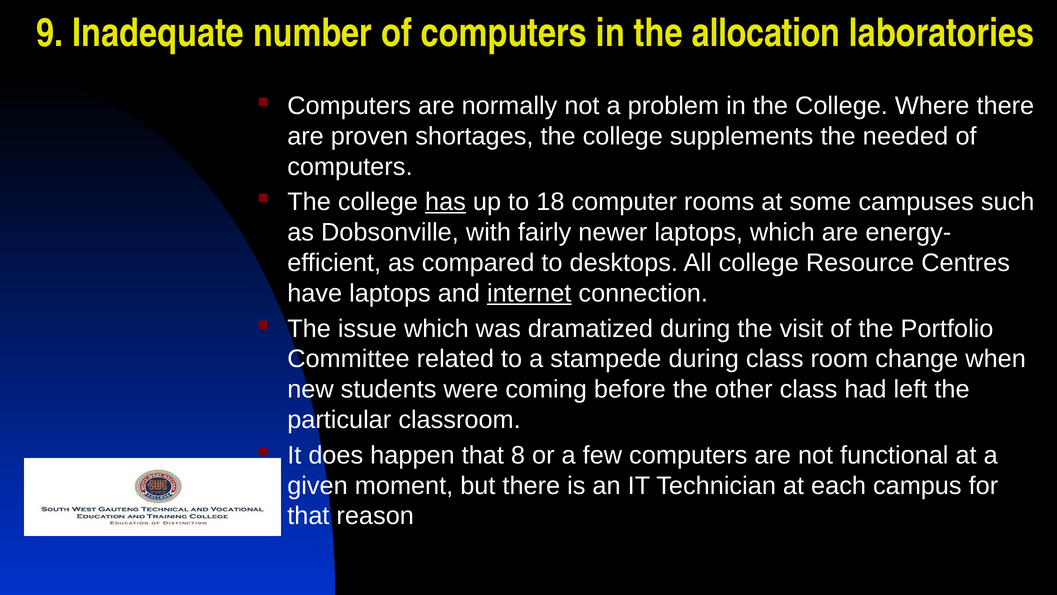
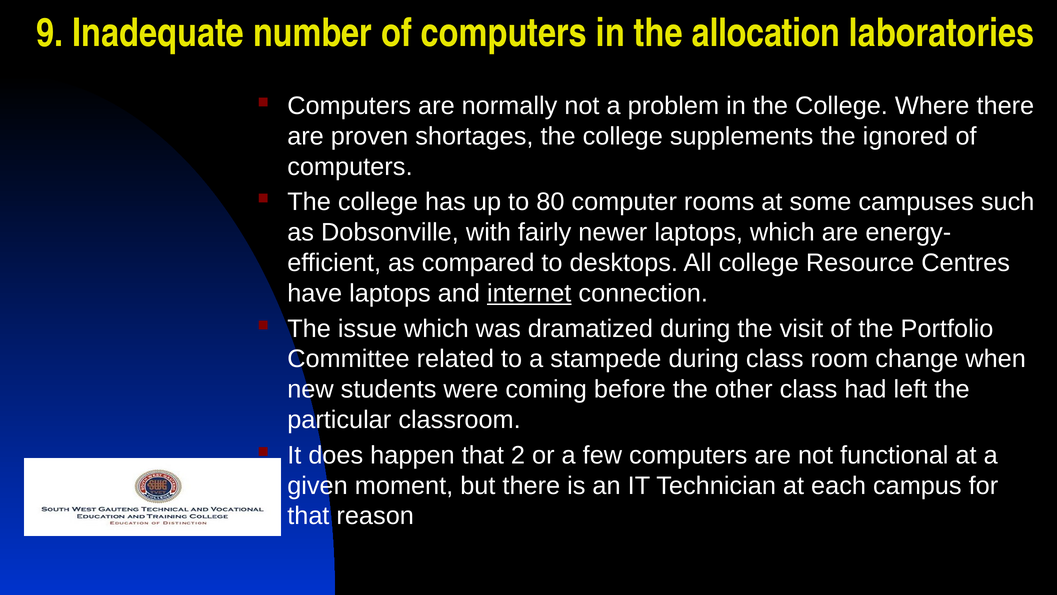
needed: needed -> ignored (906, 136)
has underline: present -> none (445, 202)
18: 18 -> 80 (550, 202)
8: 8 -> 2 (518, 455)
